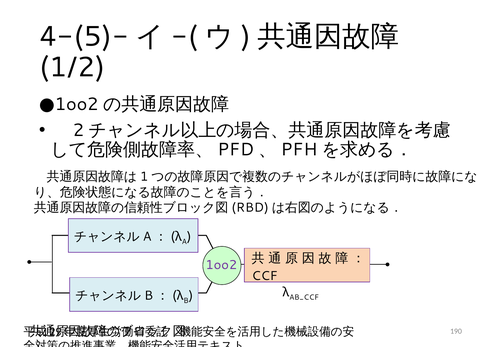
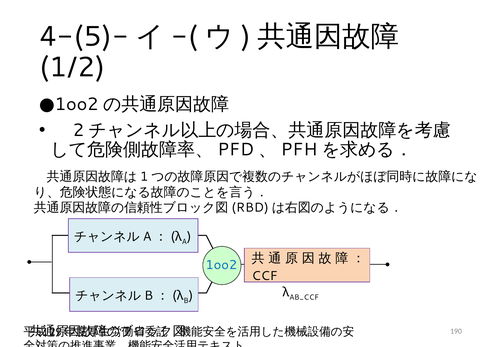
1oo2 colour: purple -> blue (221, 265)
